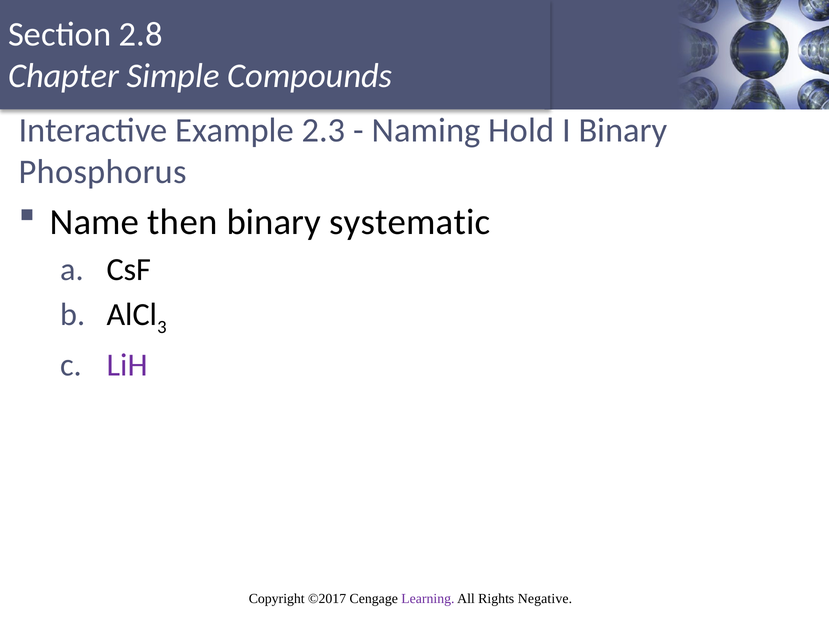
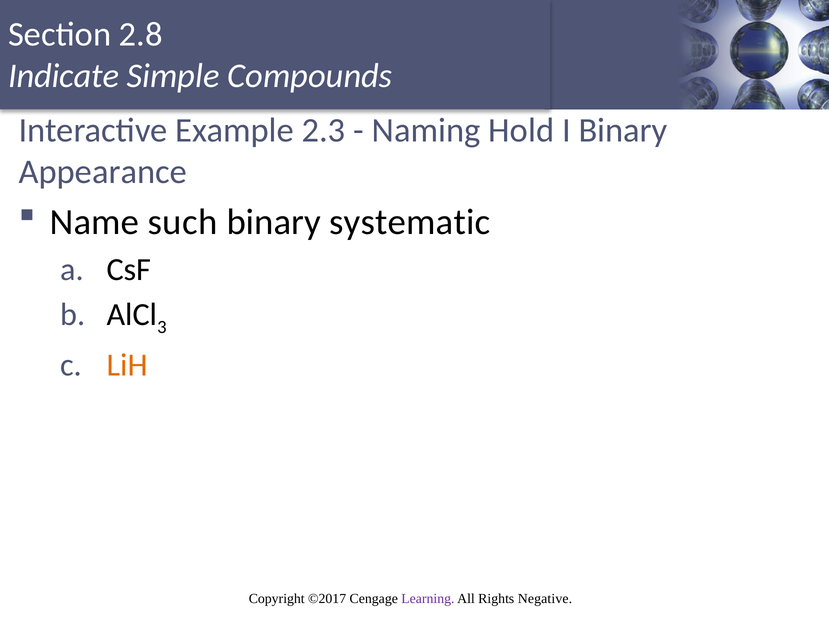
Chapter: Chapter -> Indicate (64, 76)
Phosphorus: Phosphorus -> Appearance (103, 172)
then: then -> such (182, 222)
LiH colour: purple -> orange (127, 366)
